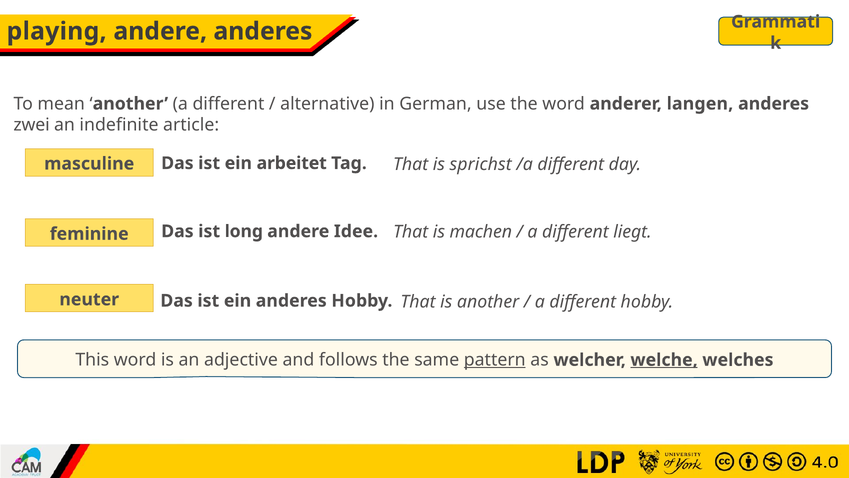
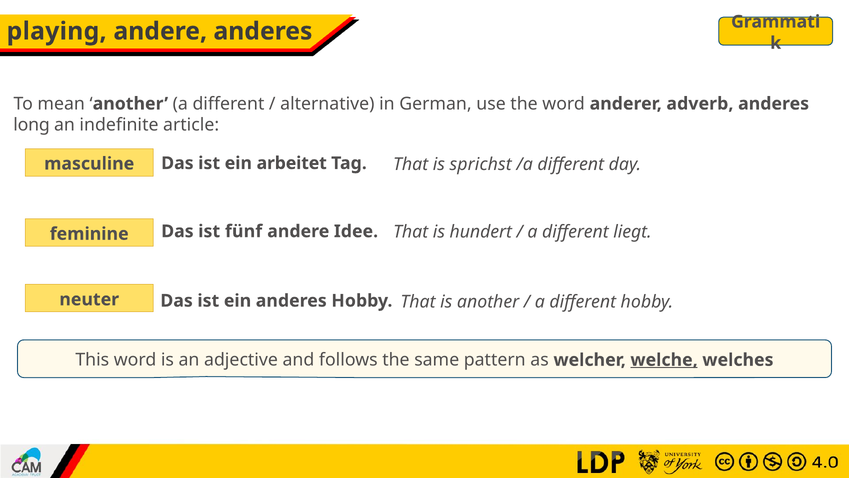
langen: langen -> adverb (700, 104)
zwei: zwei -> long (32, 125)
machen: machen -> hundert (481, 232)
long: long -> fünf (244, 231)
pattern underline: present -> none (495, 360)
